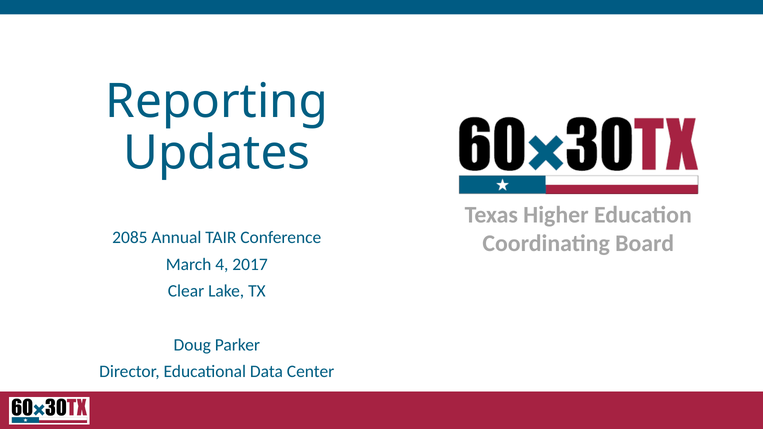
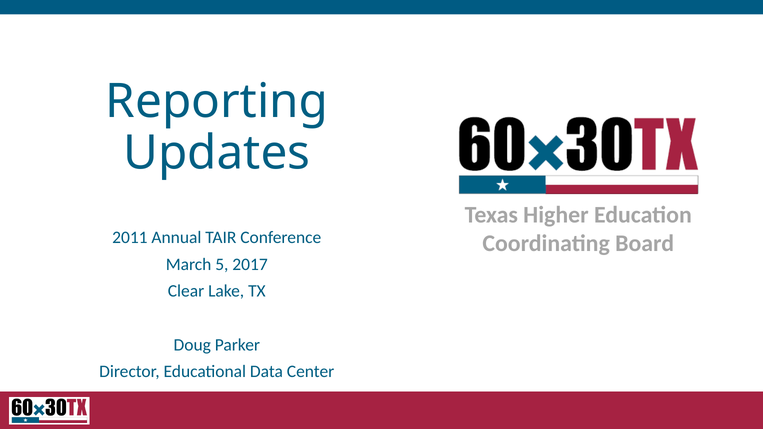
2085: 2085 -> 2011 (130, 238)
4: 4 -> 5 (222, 264)
